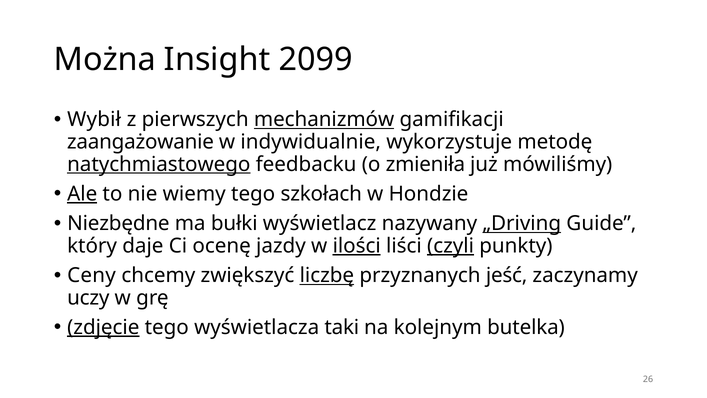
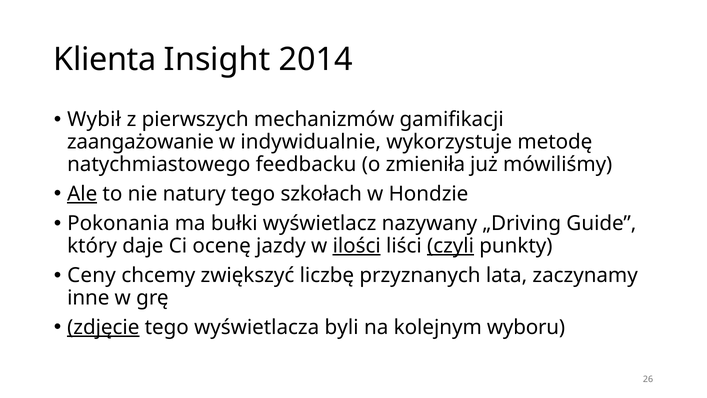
Można: Można -> Klienta (105, 59)
2099: 2099 -> 2014 (316, 59)
mechanizmów underline: present -> none (324, 120)
natychmiastowego underline: present -> none (159, 164)
wiemy: wiemy -> natury (194, 194)
Niezbędne: Niezbędne -> Pokonania (118, 223)
„Driving underline: present -> none (522, 223)
liczbę underline: present -> none (327, 275)
jeść: jeść -> lata (507, 275)
uczy: uczy -> inne (88, 298)
taki: taki -> byli (342, 327)
butelka: butelka -> wyboru (526, 327)
